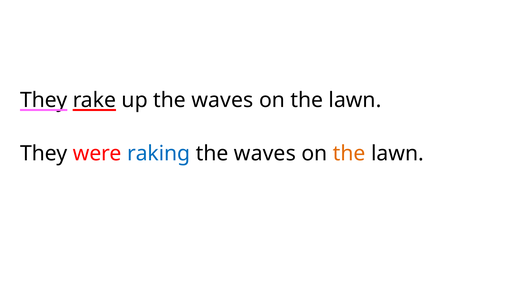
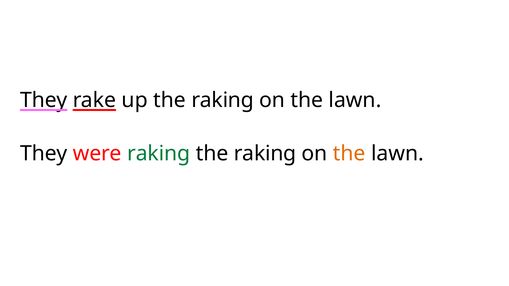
up the waves: waves -> raking (223, 100)
raking colour: blue -> green (159, 154)
waves: waves -> raking (265, 154)
